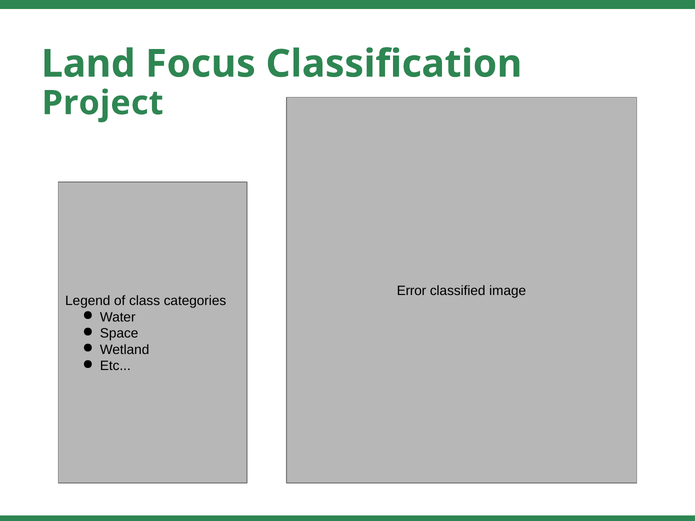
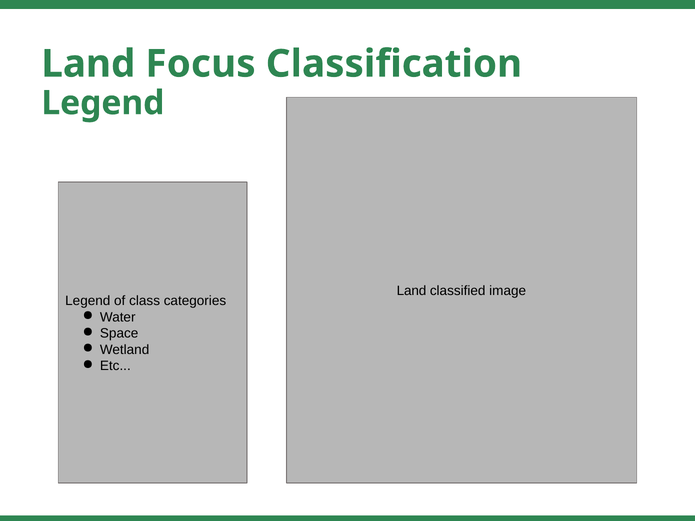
Project: Project -> Legend (103, 103)
Error: Error -> Land (412, 291)
